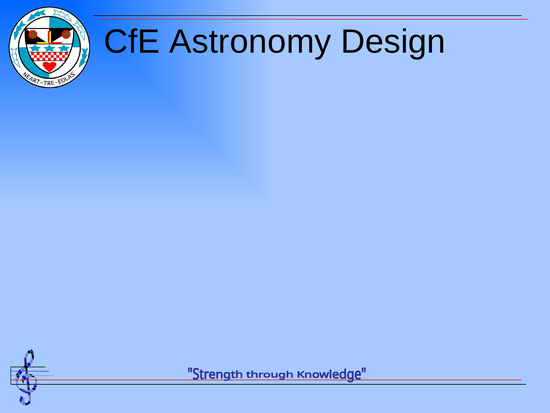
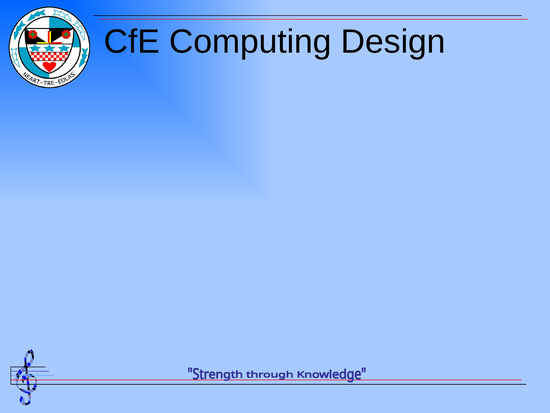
Astronomy: Astronomy -> Computing (250, 42)
